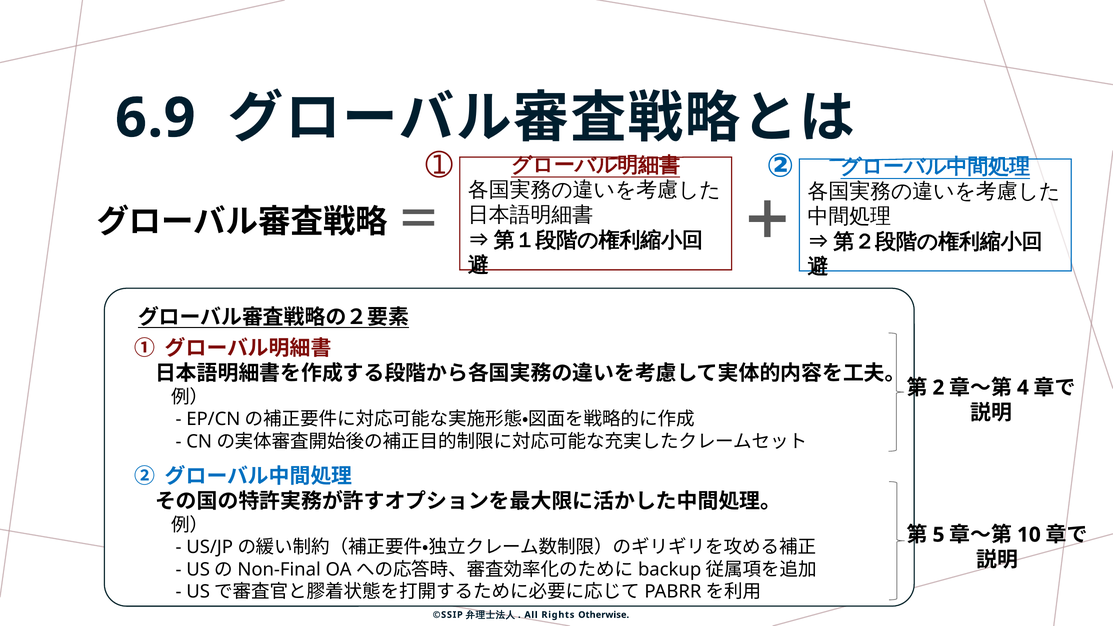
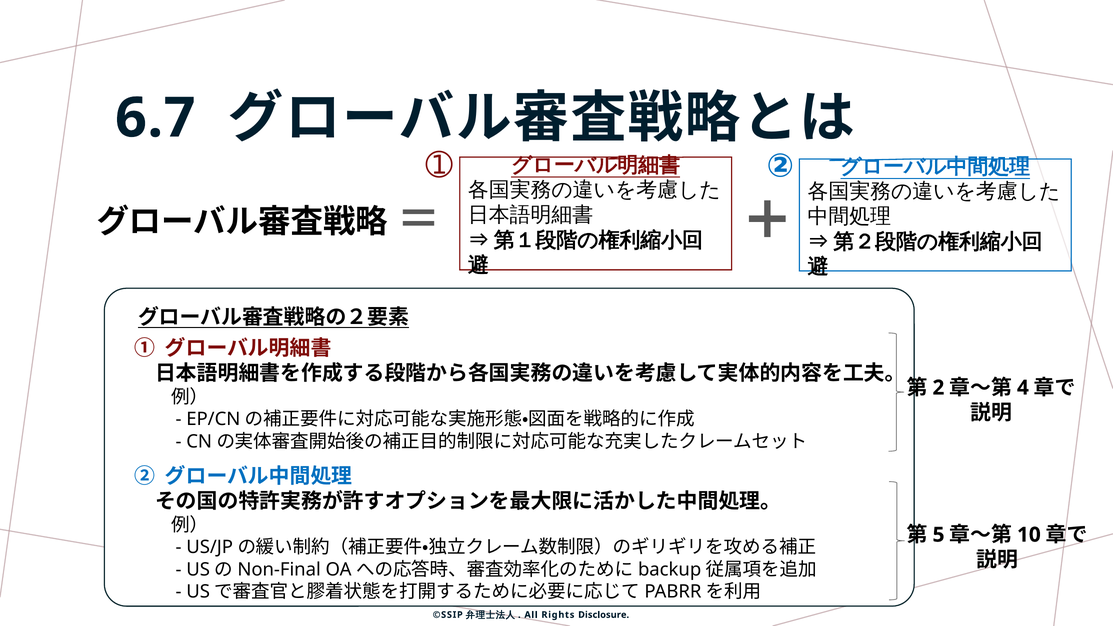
6.9: 6.9 -> 6.7 (155, 118)
Otherwise: Otherwise -> Disclosure (604, 615)
